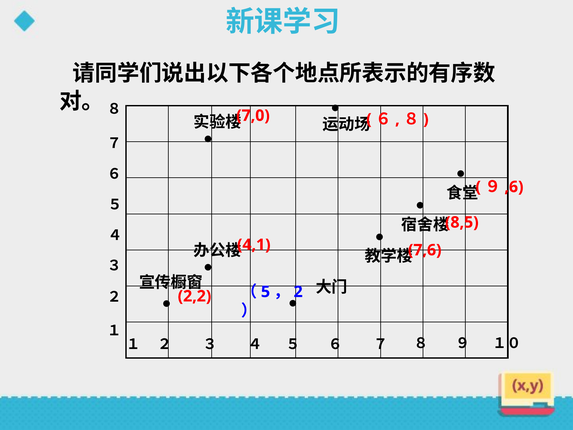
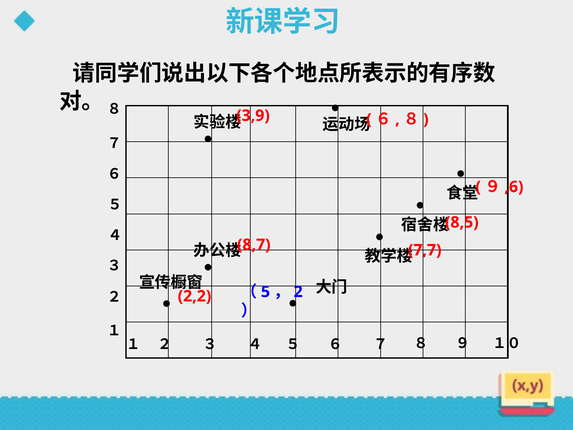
7,0: 7,0 -> 3,9 (253, 116)
4,1: 4,1 -> 8,7 (254, 245)
7,6: 7,6 -> 7,7 (425, 250)
